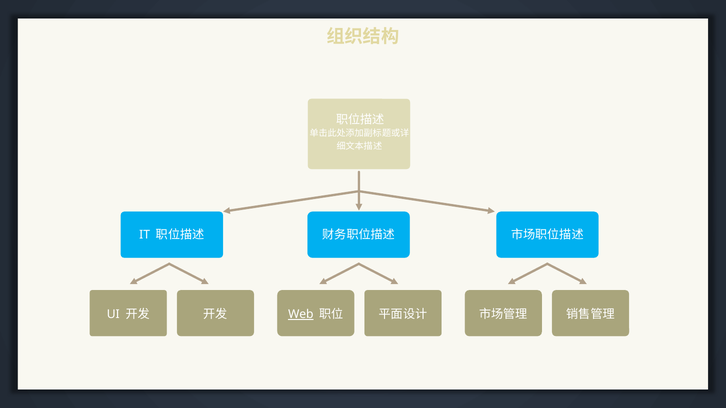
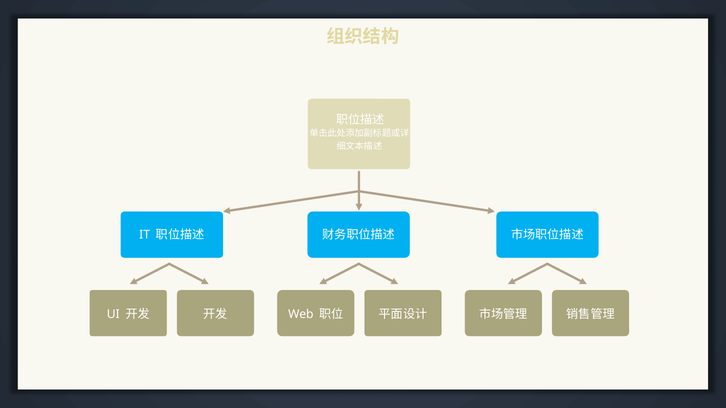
Web underline: present -> none (301, 315)
